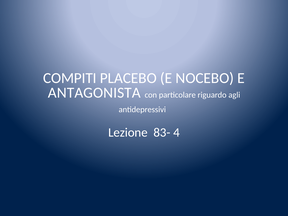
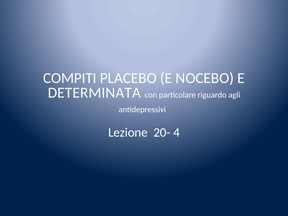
ANTAGONISTA: ANTAGONISTA -> DETERMINATA (94, 93)
83-: 83- -> 20- (162, 132)
